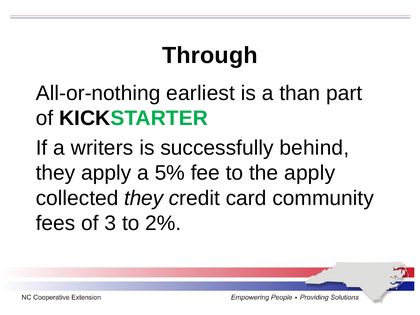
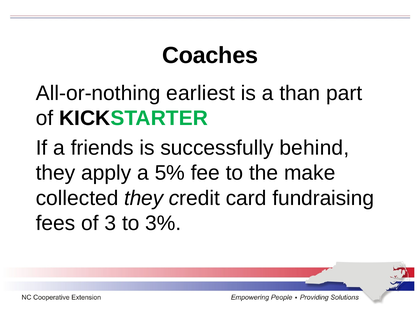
Through: Through -> Coaches (210, 55)
writers: writers -> friends (102, 148)
the apply: apply -> make (310, 173)
community: community -> fundraising (323, 198)
2%: 2% -> 3% (163, 223)
